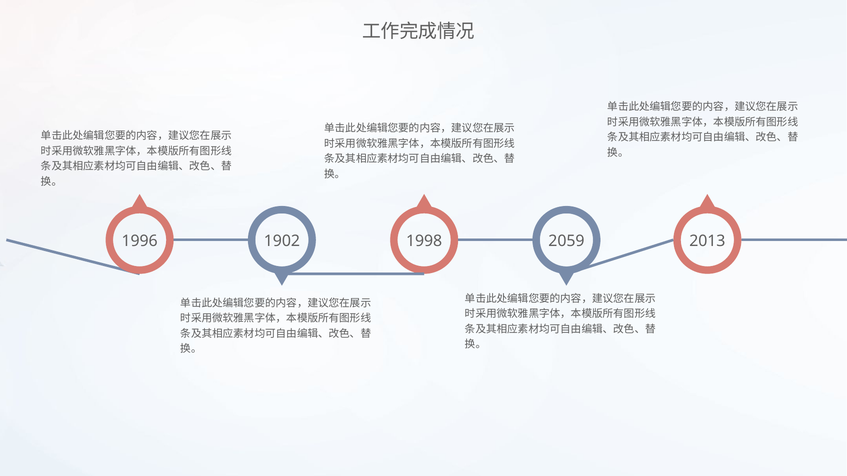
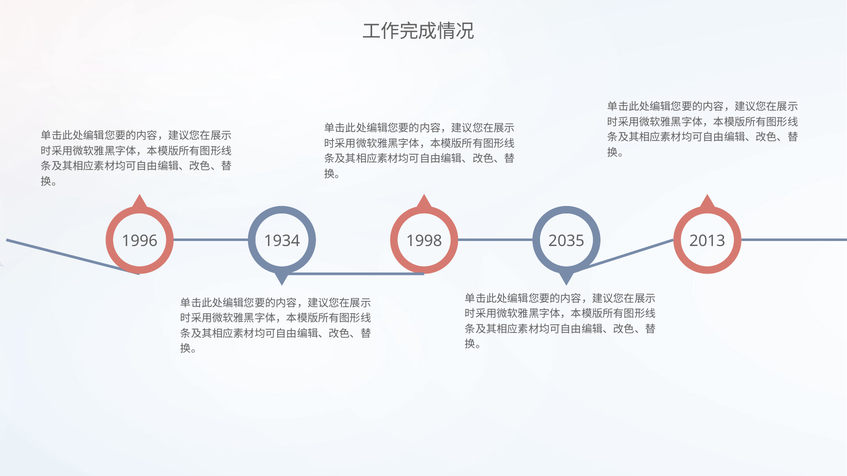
1902: 1902 -> 1934 (282, 241)
2059: 2059 -> 2035 (566, 241)
